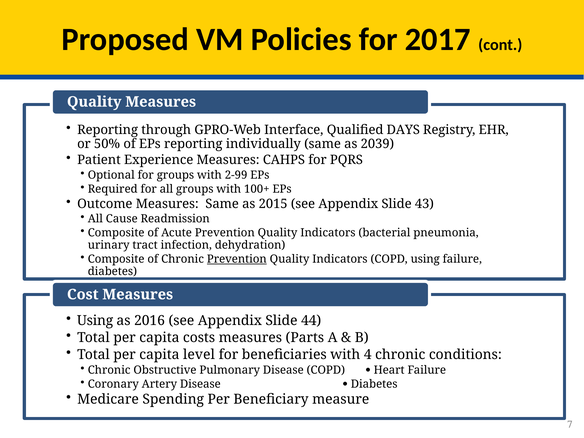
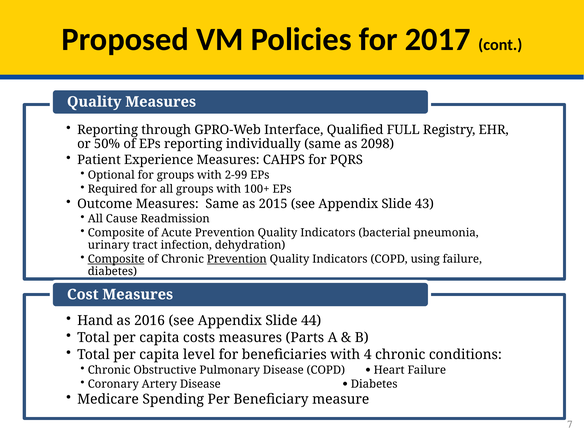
DAYS: DAYS -> FULL (403, 130)
2039: 2039 -> 2098 (377, 144)
Composite underline: none -> present (116, 259)
Using: Using -> Hand (95, 321)
